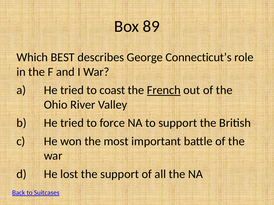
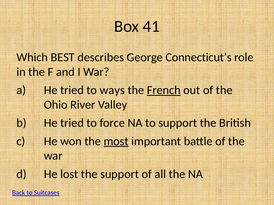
89: 89 -> 41 (151, 27)
coast: coast -> ways (112, 90)
most underline: none -> present (116, 142)
